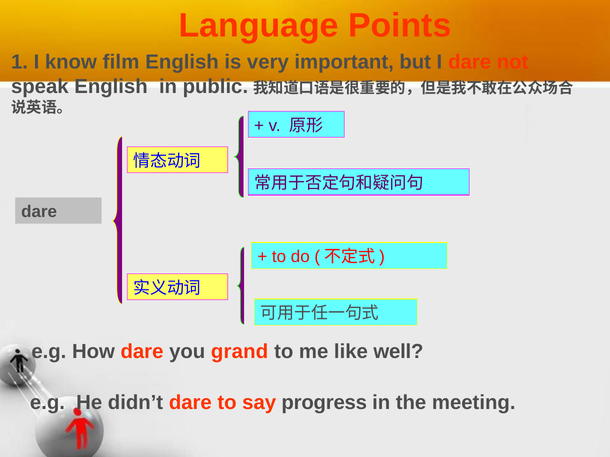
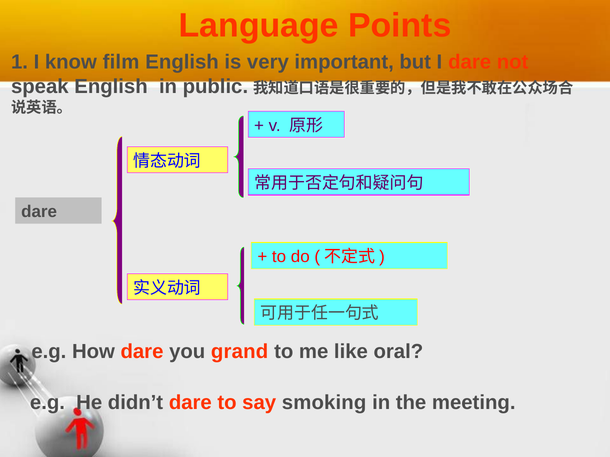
well: well -> oral (398, 352)
progress: progress -> smoking (324, 403)
